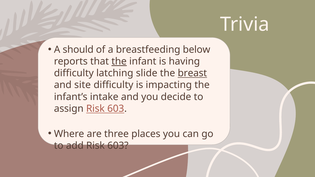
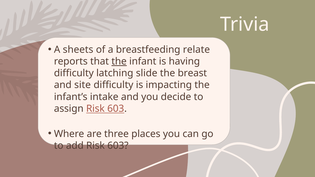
should: should -> sheets (78, 50)
below: below -> relate (196, 50)
breast underline: present -> none (192, 73)
